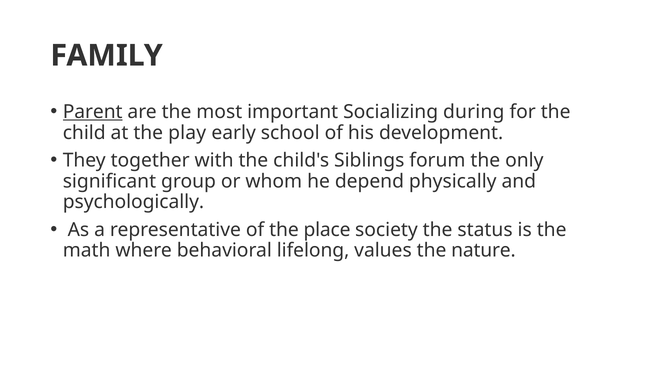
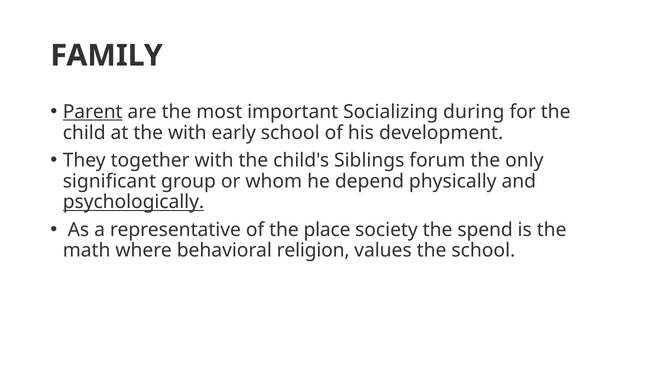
the play: play -> with (187, 133)
psychologically underline: none -> present (133, 202)
status: status -> spend (485, 230)
lifelong: lifelong -> religion (313, 250)
the nature: nature -> school (483, 250)
